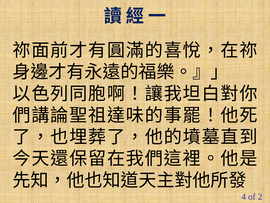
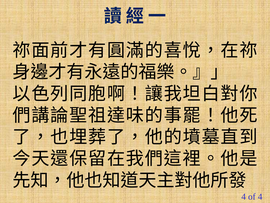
of 2: 2 -> 4 (260, 196)
